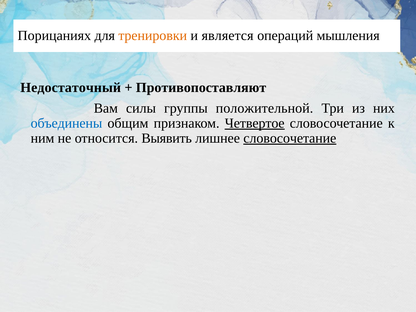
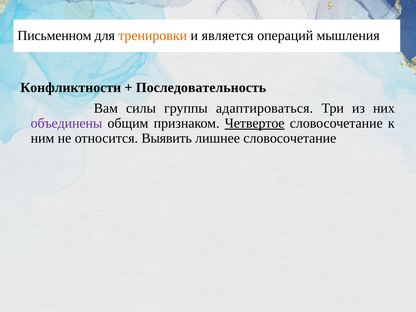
Порицаниях: Порицаниях -> Письменном (54, 36)
Недостаточный: Недостаточный -> Конфликтности (71, 87)
Противопоставляют: Противопоставляют -> Последовательность (201, 87)
положительной: положительной -> адаптироваться (265, 108)
объединены colour: blue -> purple (66, 123)
словосочетание underline: present -> none (290, 138)
